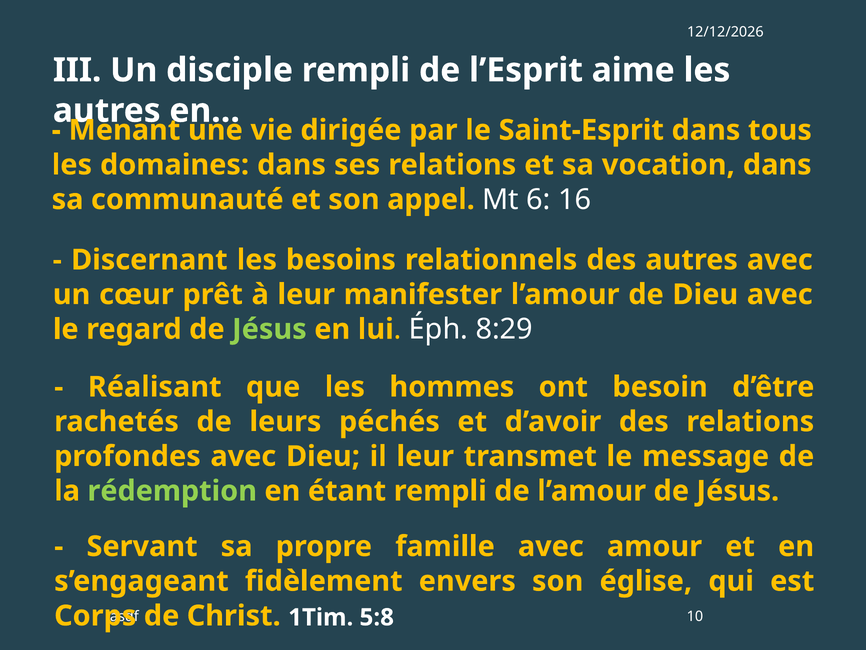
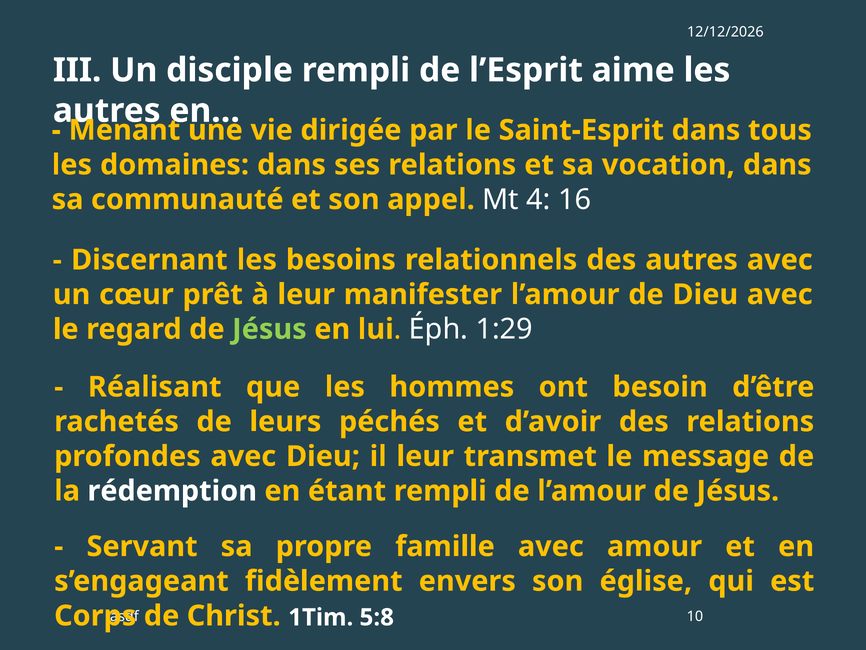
6: 6 -> 4 (538, 199)
8:29: 8:29 -> 1:29 (504, 329)
rédemption colour: light green -> white (172, 491)
